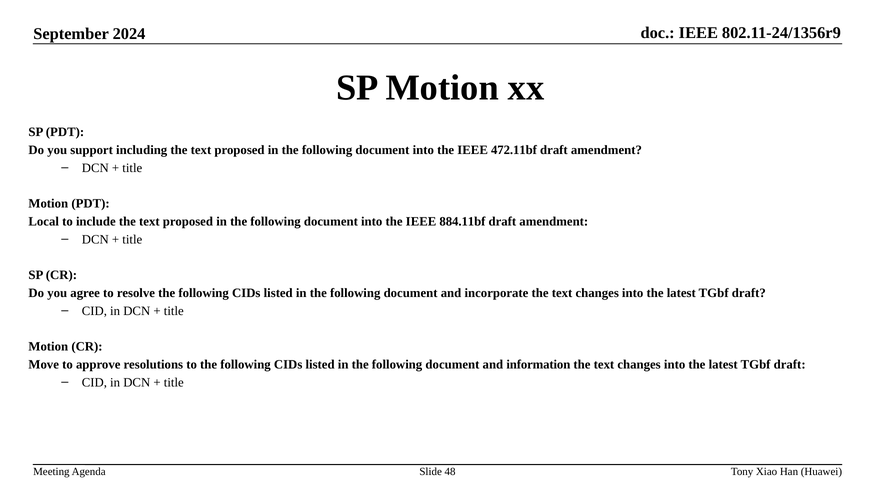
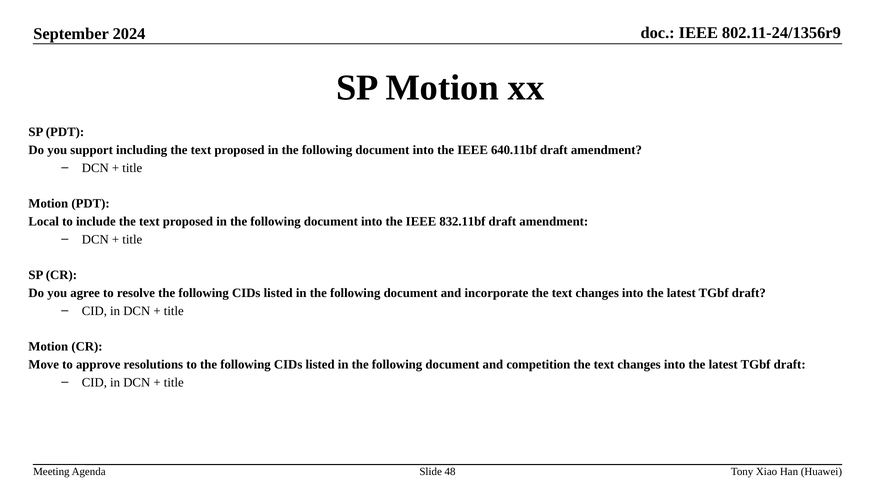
472.11bf: 472.11bf -> 640.11bf (514, 150)
884.11bf: 884.11bf -> 832.11bf (462, 222)
information: information -> competition (538, 365)
